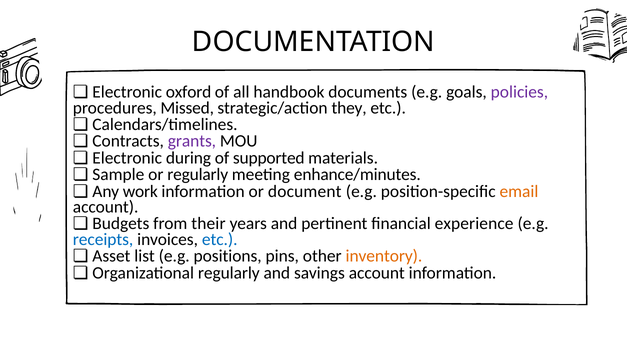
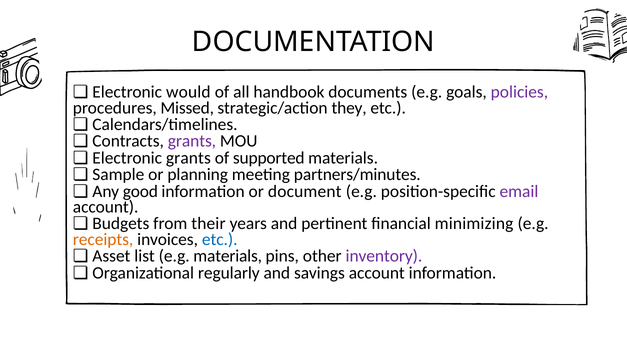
oxford: oxford -> would (188, 92)
during: during -> grants (188, 158)
or regularly: regularly -> planning (198, 174)
enhance/minutes: enhance/minutes -> partners/minutes (357, 174)
work: work -> good (140, 191)
email colour: orange -> purple (519, 191)
experience: experience -> minimizing (474, 223)
receipts colour: blue -> orange (103, 239)
e.g positions: positions -> materials (228, 256)
inventory colour: orange -> purple (384, 256)
